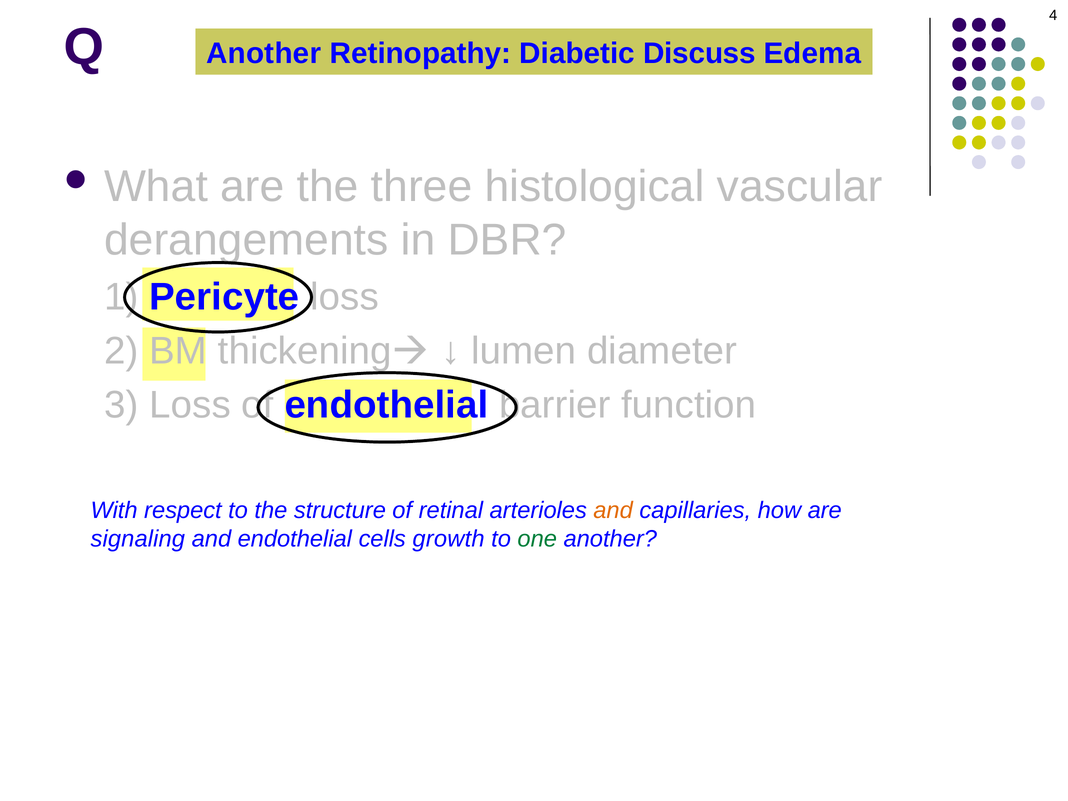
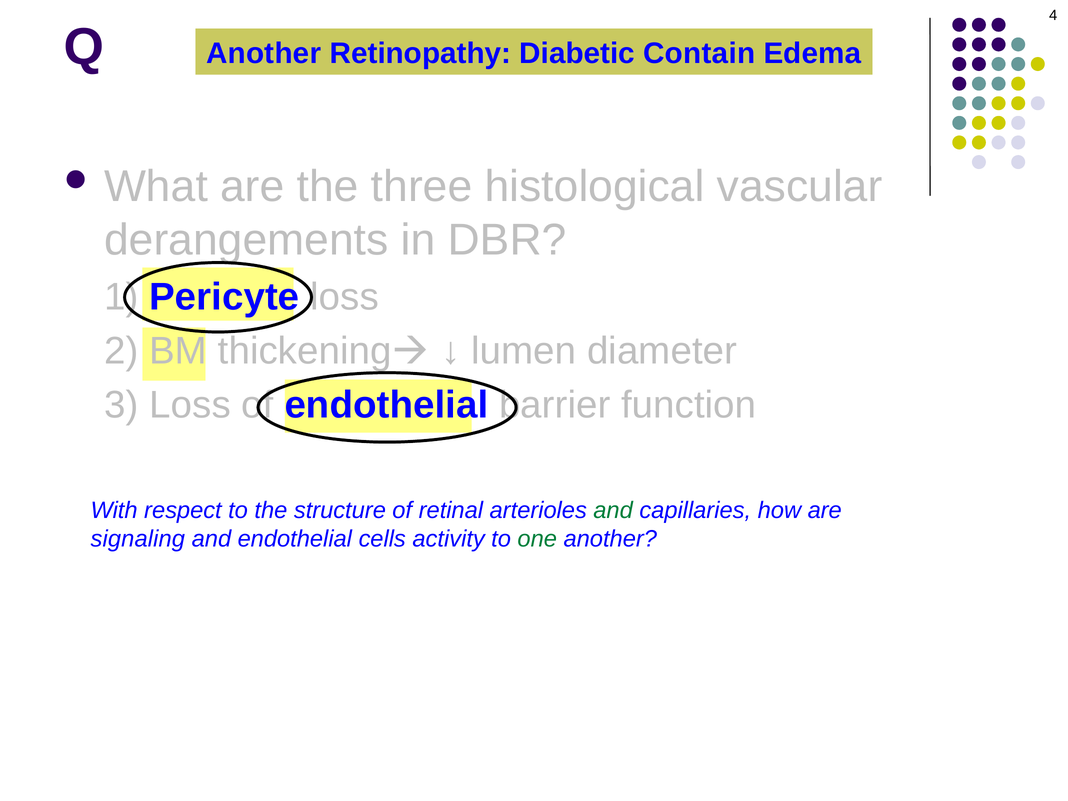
Discuss: Discuss -> Contain (699, 54)
and colour: orange -> green (613, 511)
growth: growth -> activity (449, 539)
